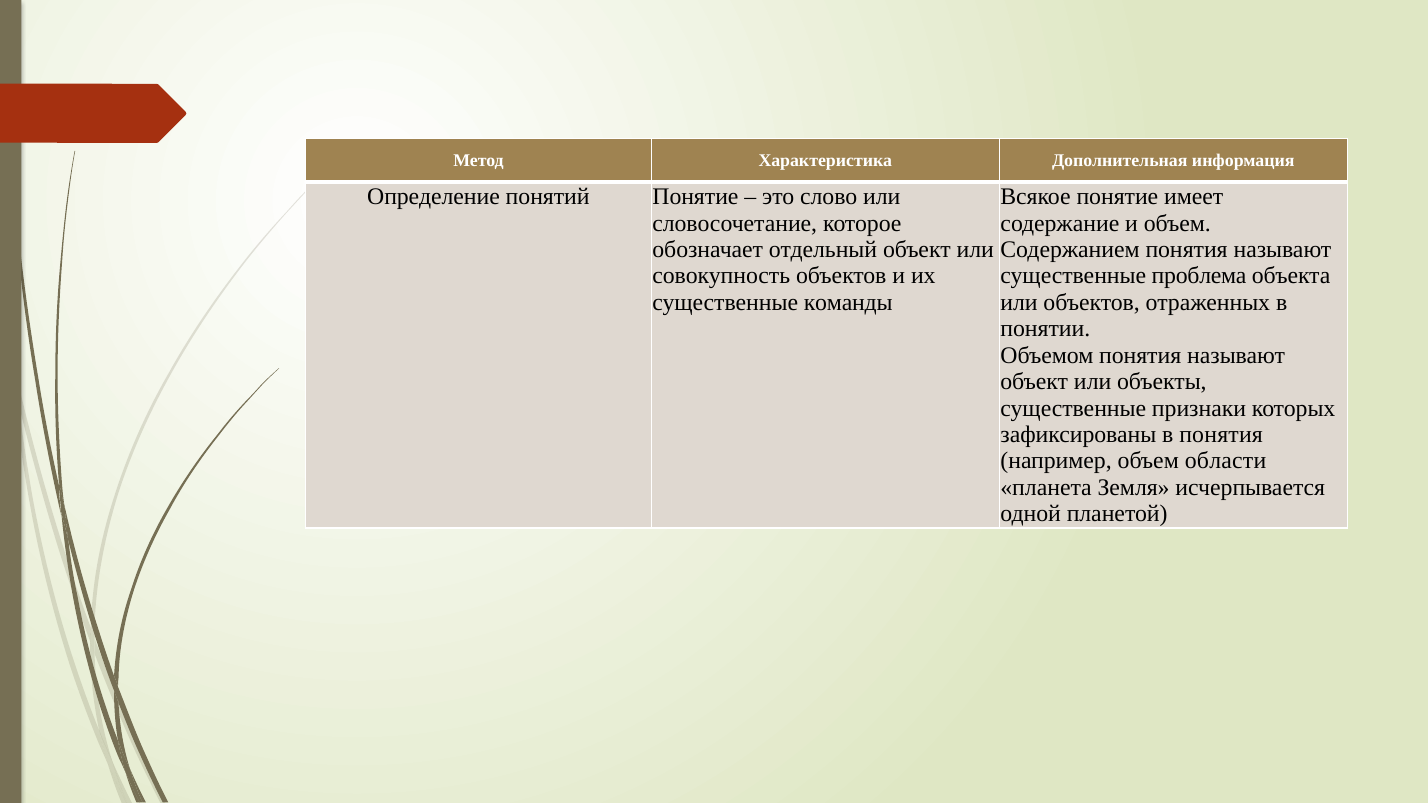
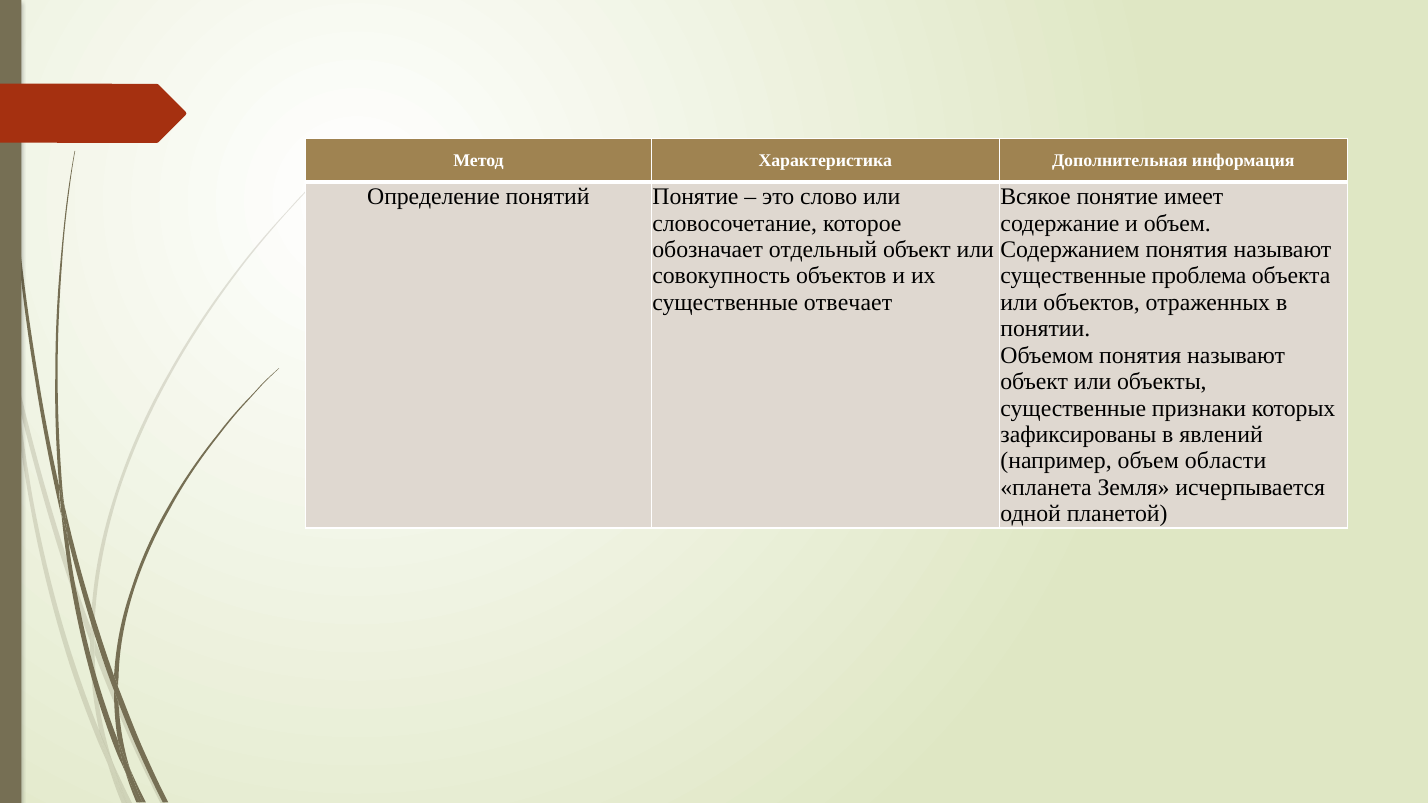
команды: команды -> отвечает (848, 303)
в понятия: понятия -> явлений (1221, 435)
